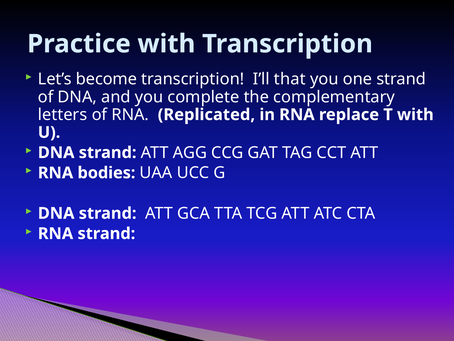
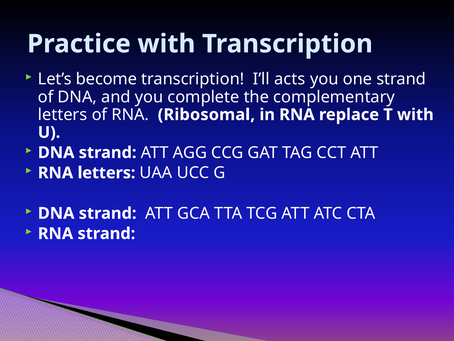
that: that -> acts (290, 79)
Replicated: Replicated -> Ribosomal (206, 115)
RNA bodies: bodies -> letters (106, 173)
